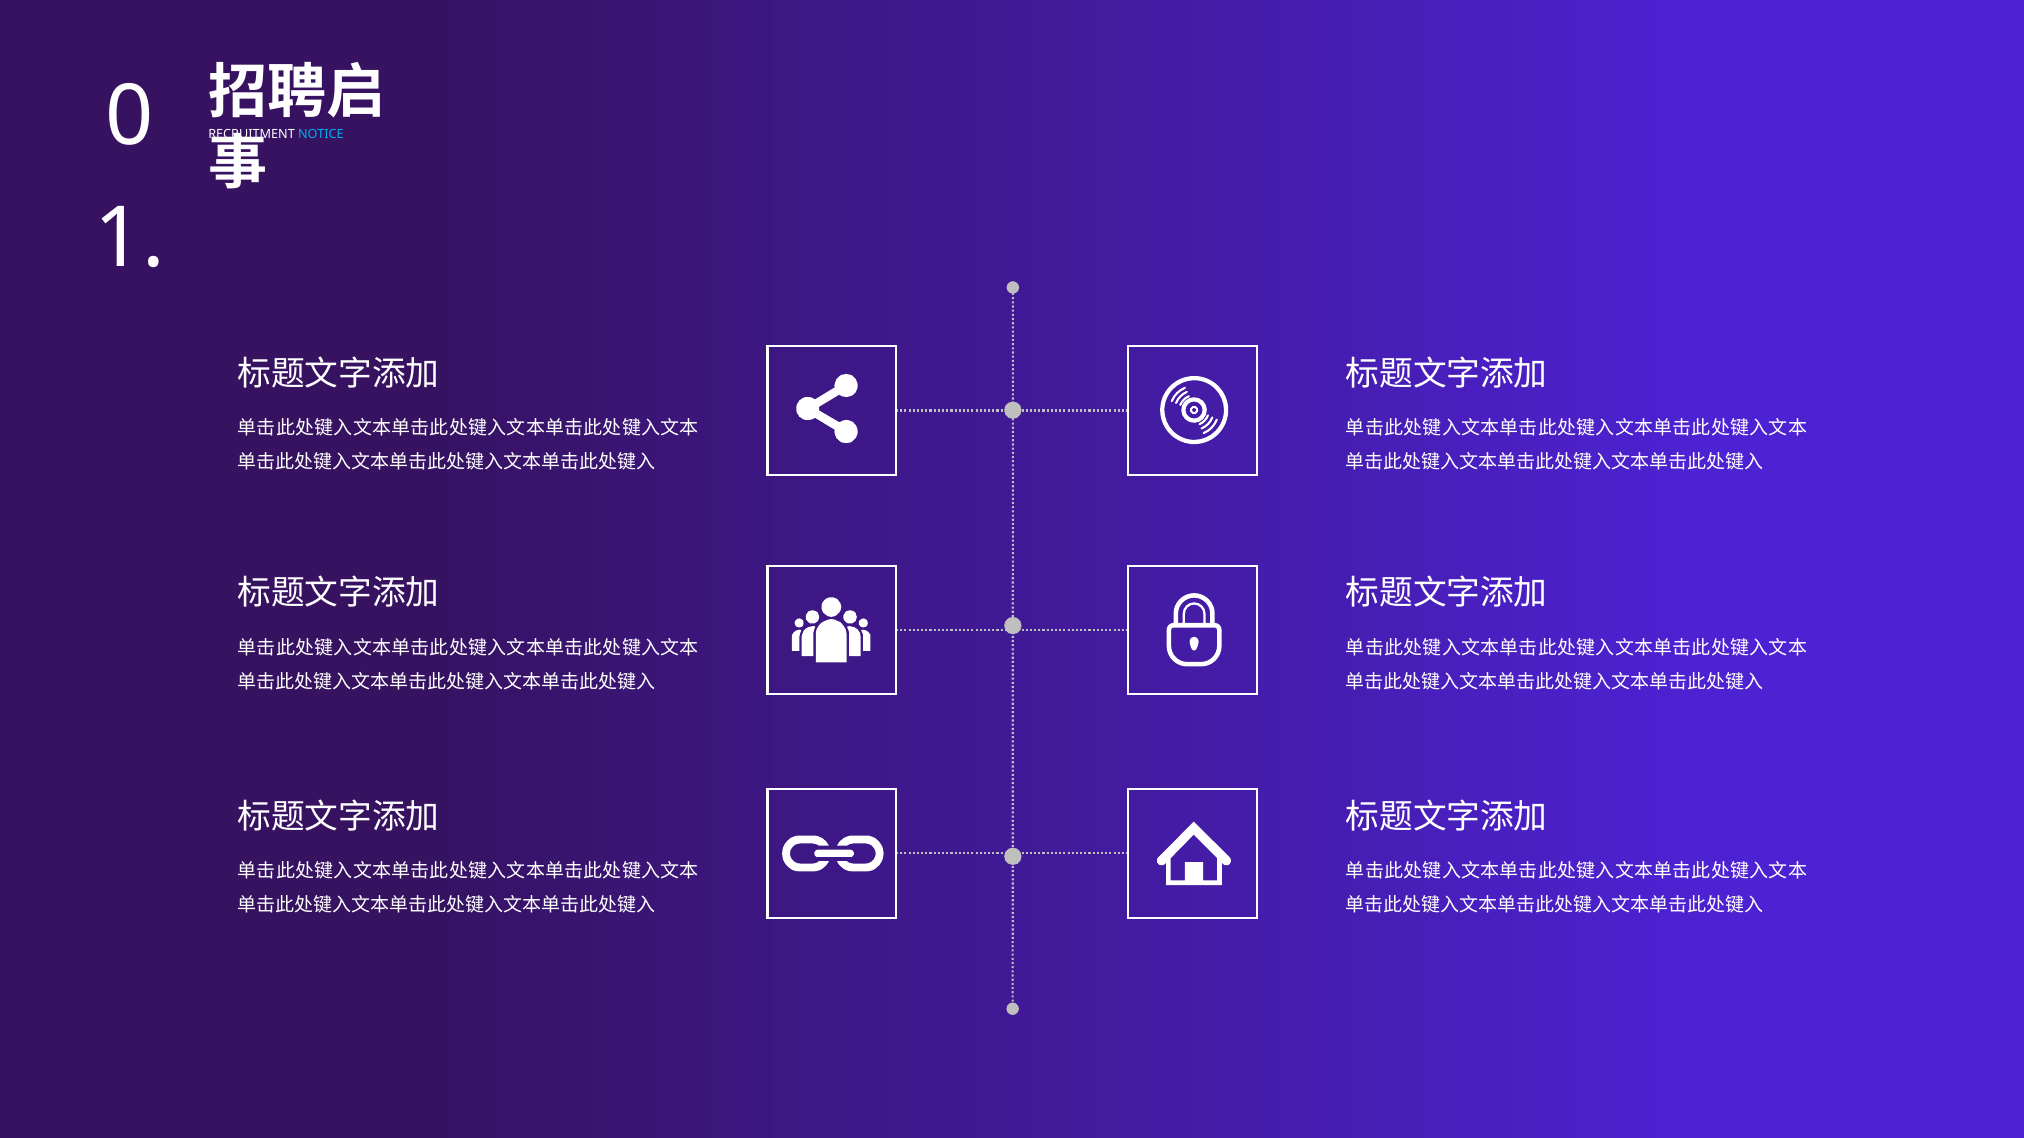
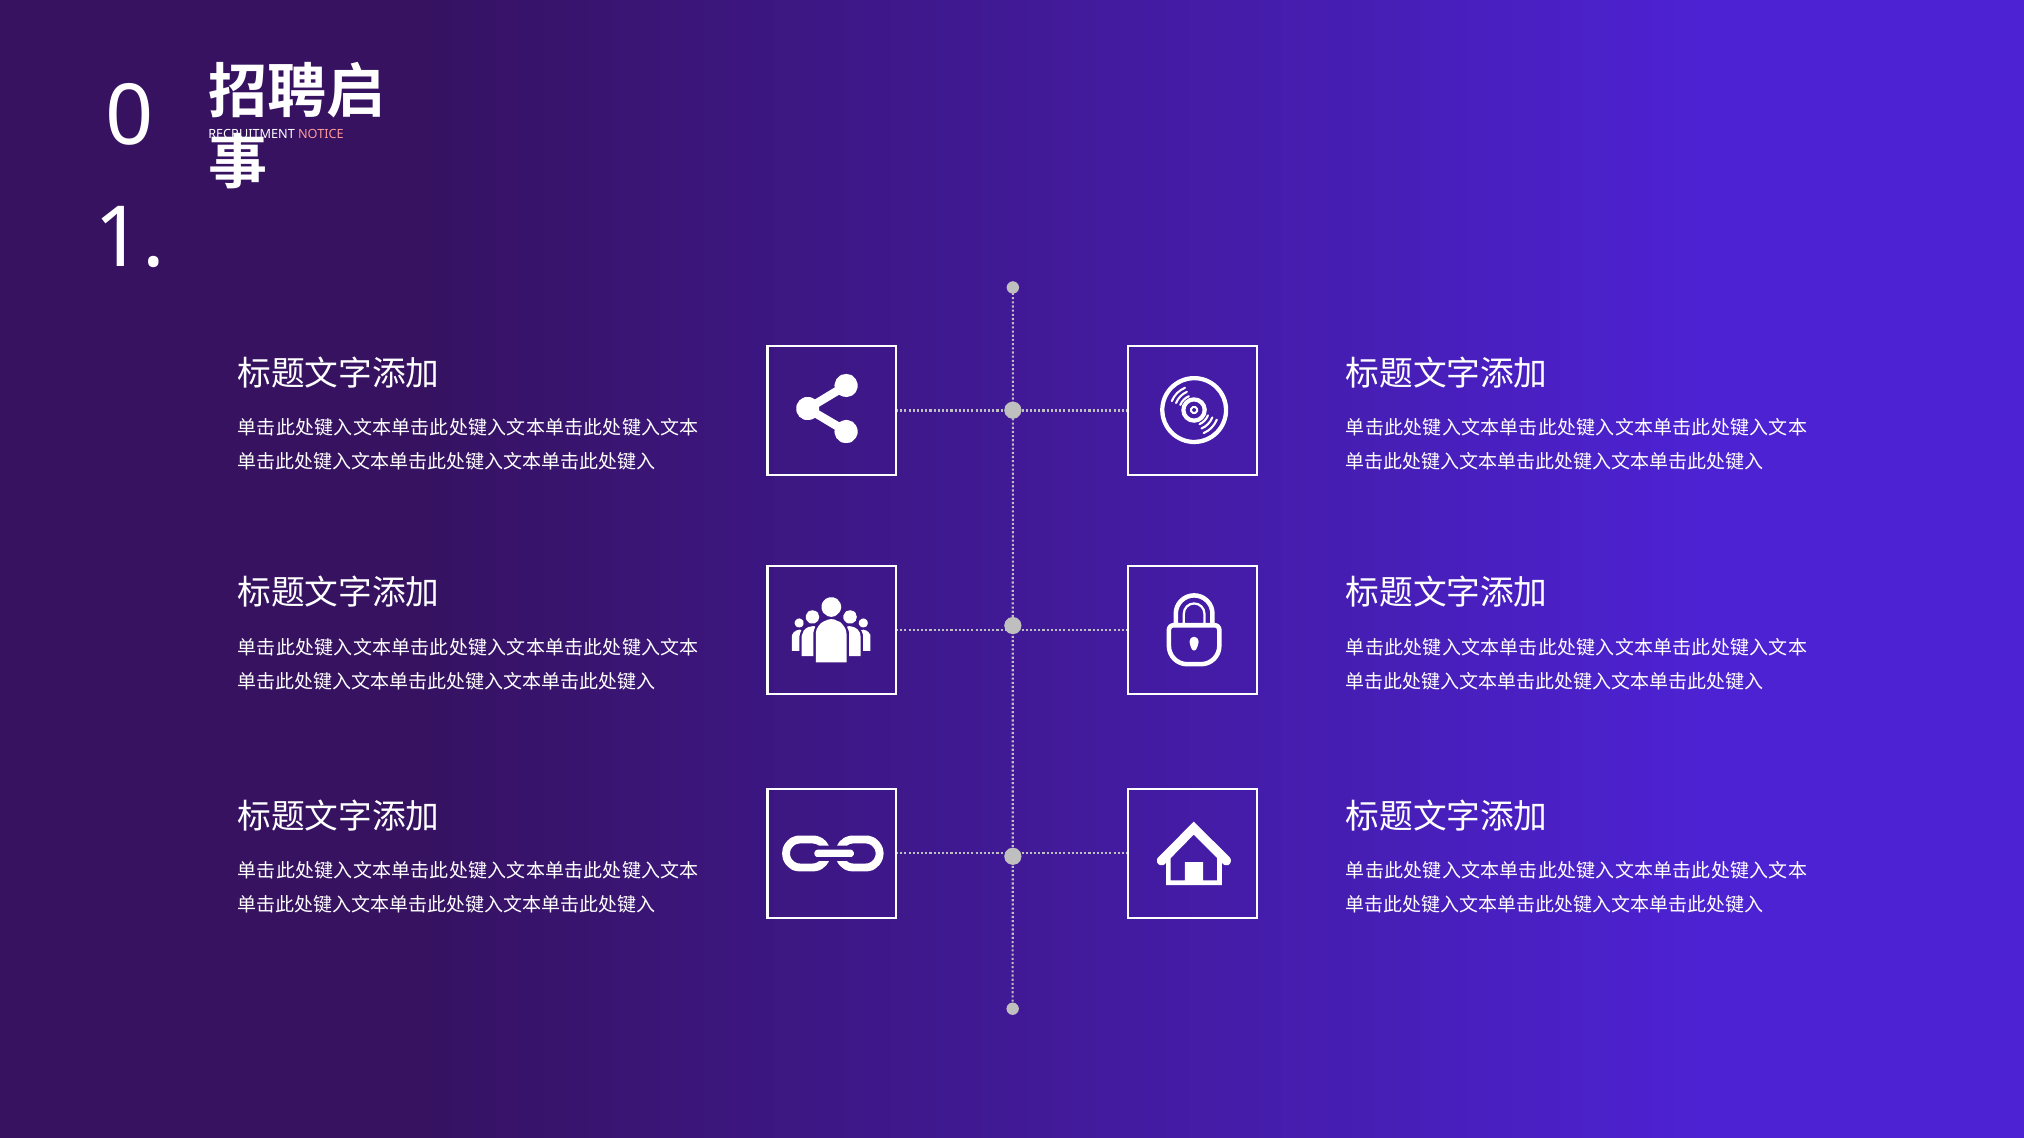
NOTICE colour: light blue -> pink (321, 134)
